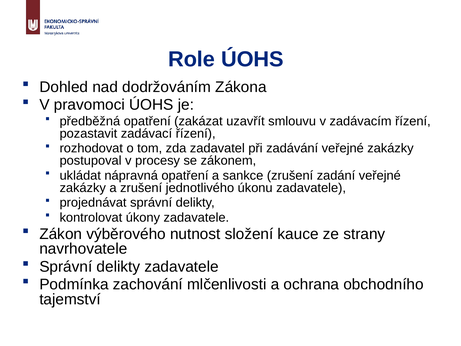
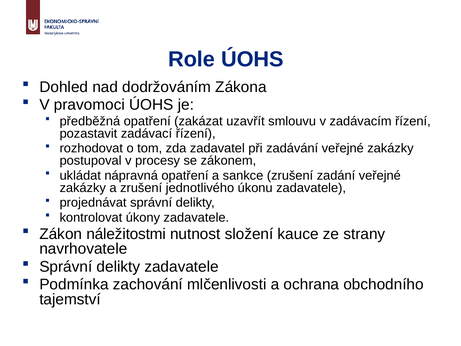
výběrového: výběrového -> náležitostmi (126, 234)
